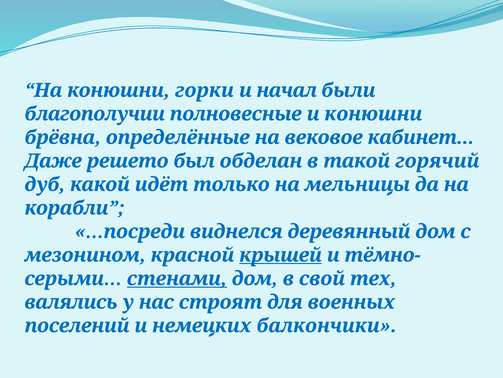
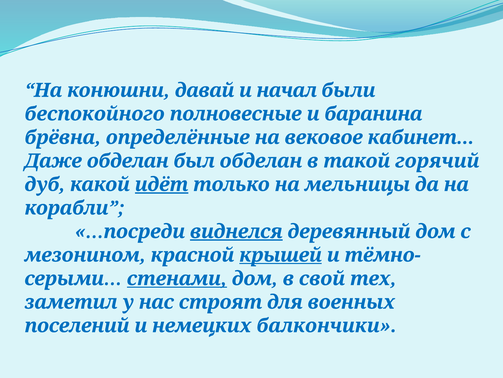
горки: горки -> давай (205, 90)
благополучии: благополучии -> беспокойного (95, 114)
и конюшни: конюшни -> баранина (373, 114)
Даже решето: решето -> обделан (128, 161)
идёт underline: none -> present (162, 184)
виднелся underline: none -> present (236, 231)
валялись: валялись -> заметил (71, 302)
